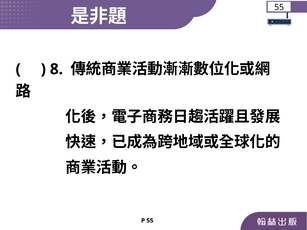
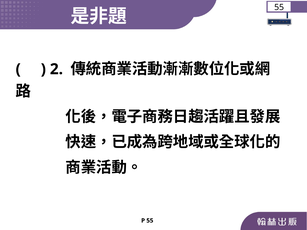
8: 8 -> 2 (56, 69)
